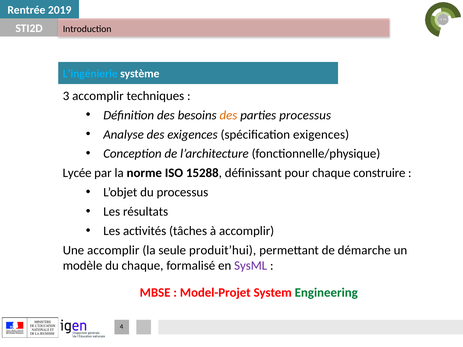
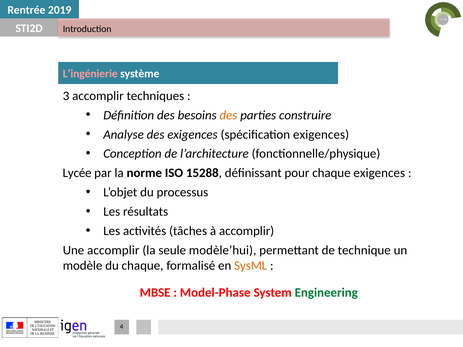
L’ingénierie colour: light blue -> pink (90, 74)
parties processus: processus -> construire (305, 115)
chaque construire: construire -> exigences (379, 173)
produit’hui: produit’hui -> modèle’hui (223, 250)
démarche: démarche -> technique (364, 250)
SysML colour: purple -> orange (251, 266)
Model-Projet: Model-Projet -> Model-Phase (215, 293)
